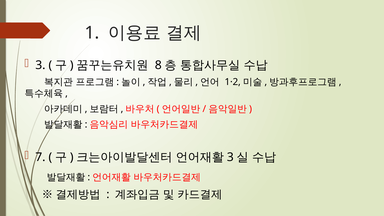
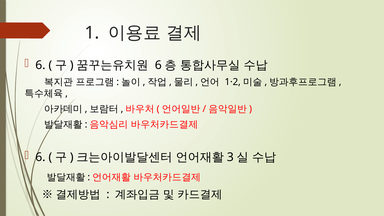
3: 3 -> 6 (40, 65)
8: 8 -> 6 (158, 65)
7: 7 -> 6 (40, 157)
